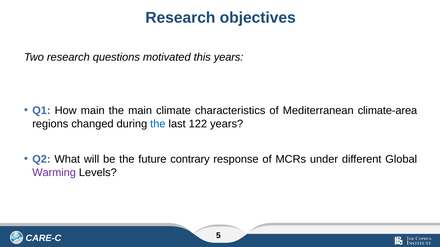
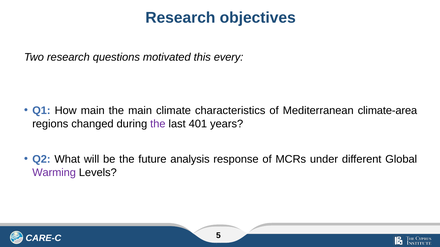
this years: years -> every (229, 57)
the colour: blue -> purple (158, 124)
122: 122 -> 401 (198, 124)
contrary: contrary -> analysis (190, 160)
